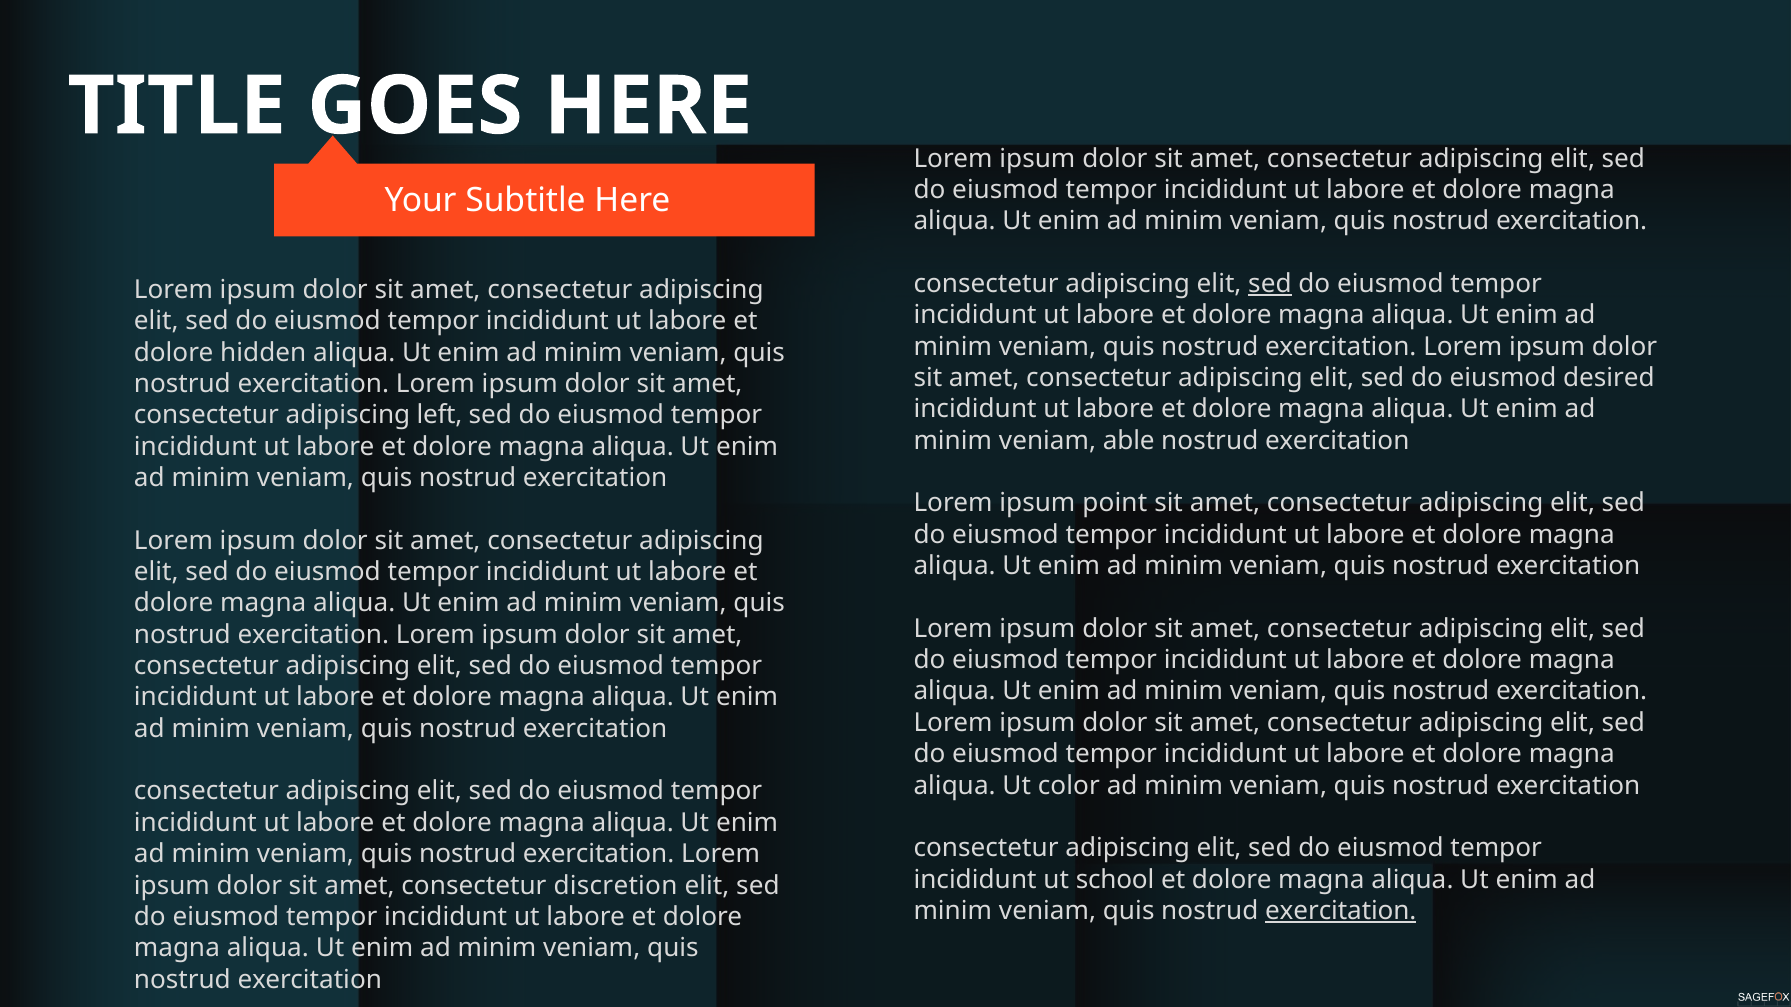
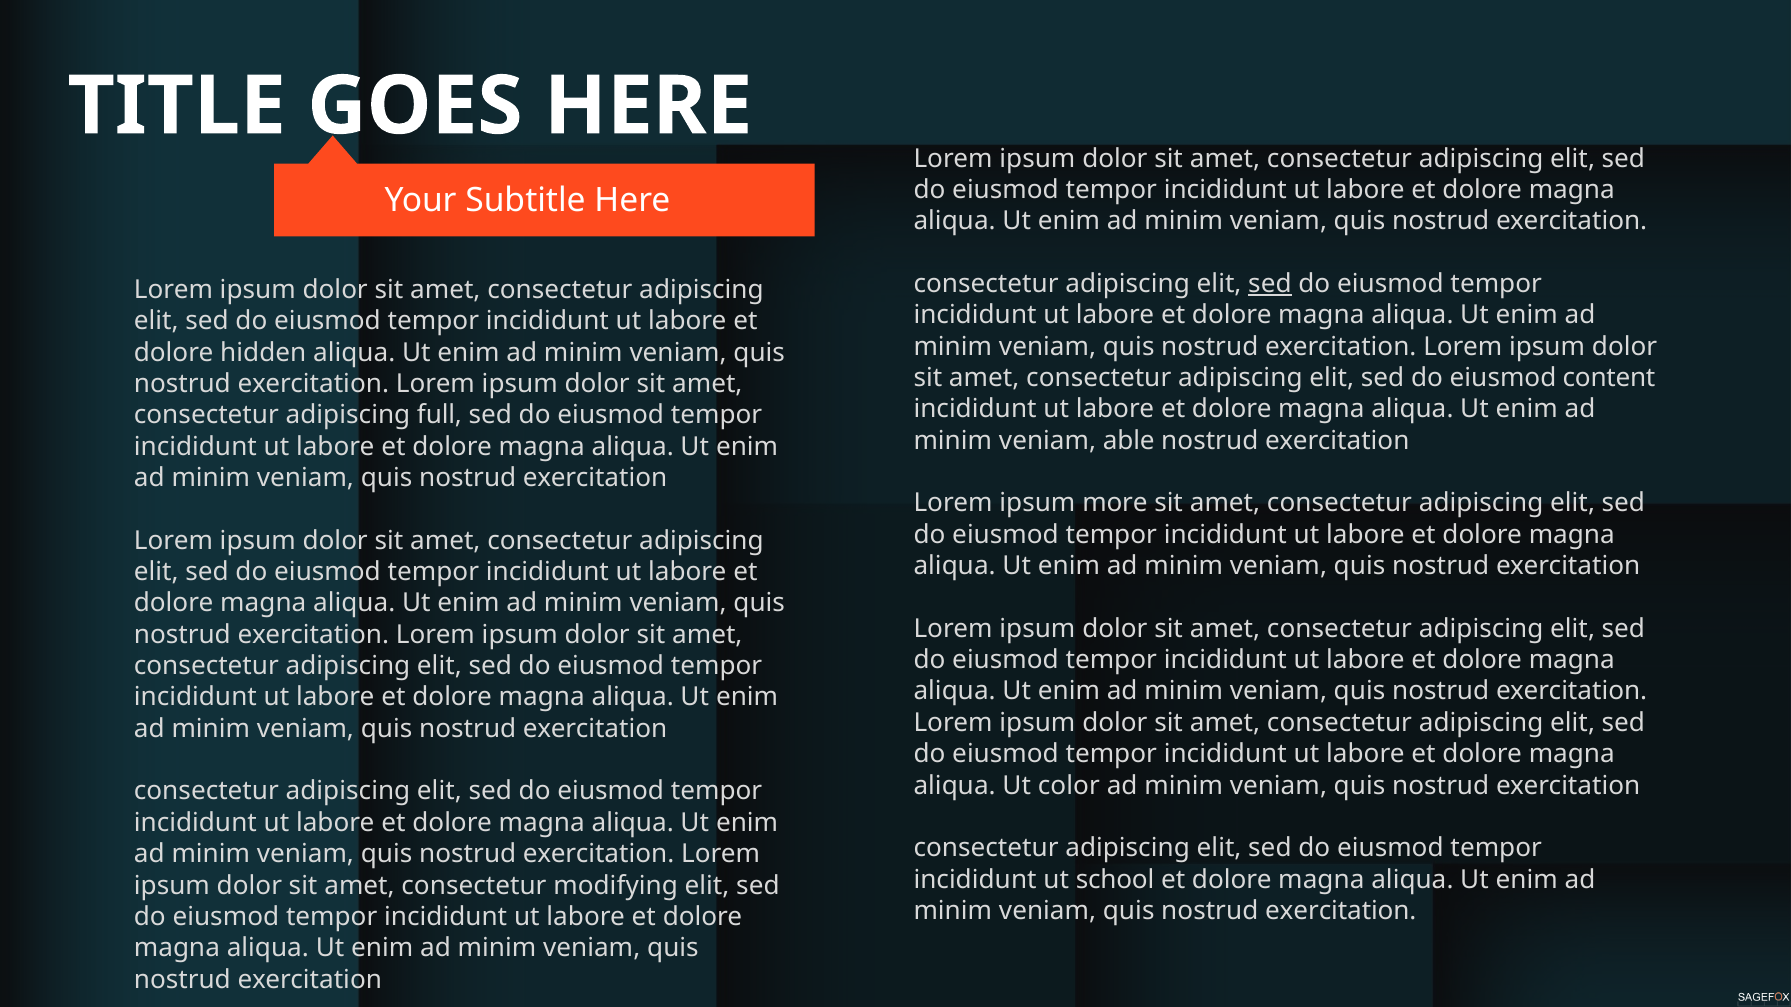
desired: desired -> content (1609, 378)
left: left -> full (439, 415)
point: point -> more (1115, 504)
discretion: discretion -> modifying (616, 886)
exercitation underline: present -> none (1341, 911)
